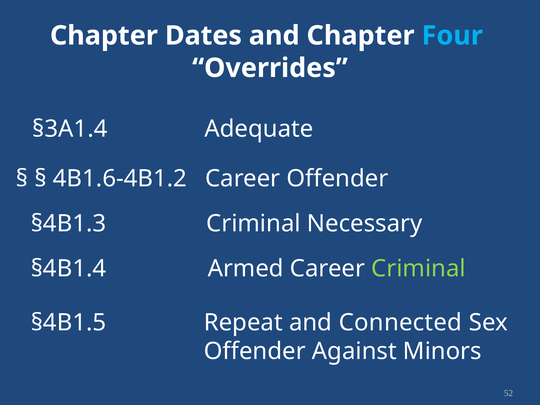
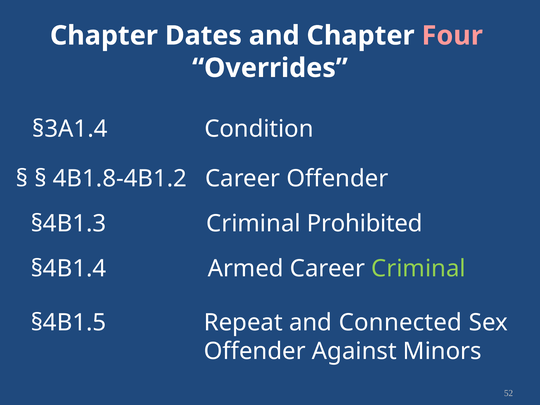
Four colour: light blue -> pink (452, 36)
Adequate: Adequate -> Condition (259, 129)
4B1.6-4B1.2: 4B1.6-4B1.2 -> 4B1.8-4B1.2 (120, 179)
Necessary: Necessary -> Prohibited (365, 224)
